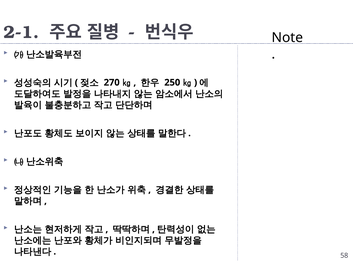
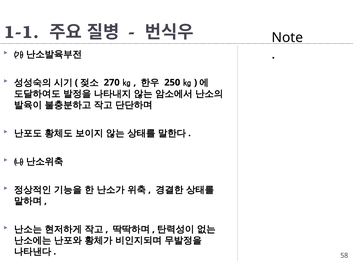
2-1: 2-1 -> 1-1 (21, 32)
